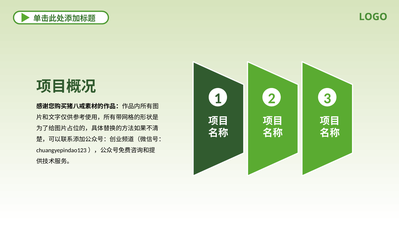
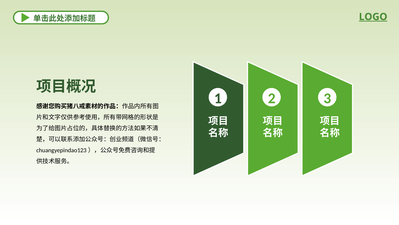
LOGO underline: none -> present (373, 17)
